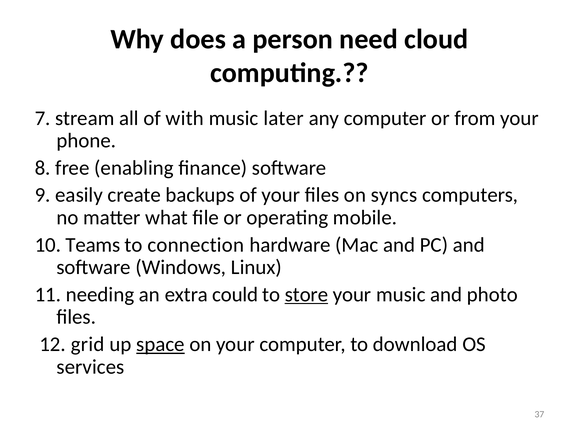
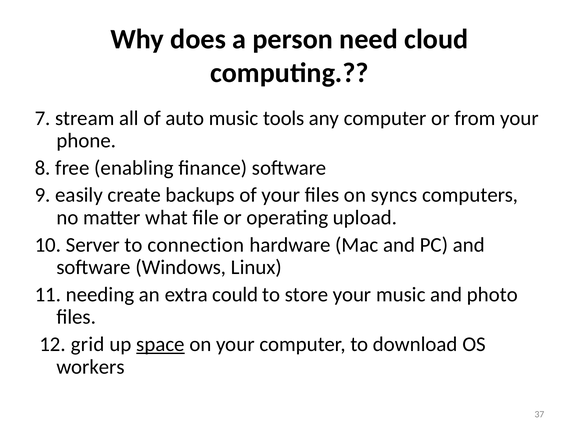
with: with -> auto (185, 118)
later: later -> tools (284, 118)
mobile: mobile -> upload (365, 218)
Teams: Teams -> Server (93, 245)
store underline: present -> none (306, 295)
services: services -> workers (91, 367)
